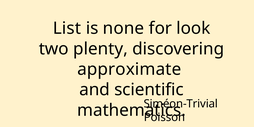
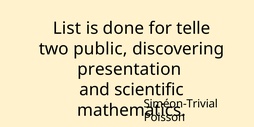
none: none -> done (123, 28)
look: look -> telle (193, 28)
plenty: plenty -> public (100, 49)
approximate: approximate -> presentation (129, 69)
